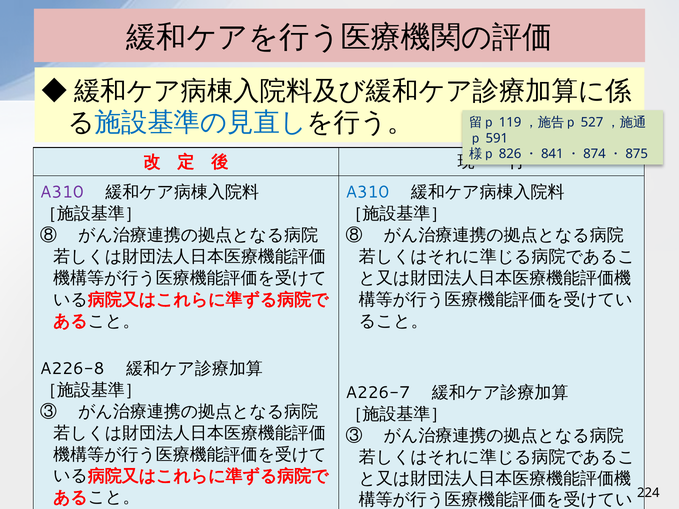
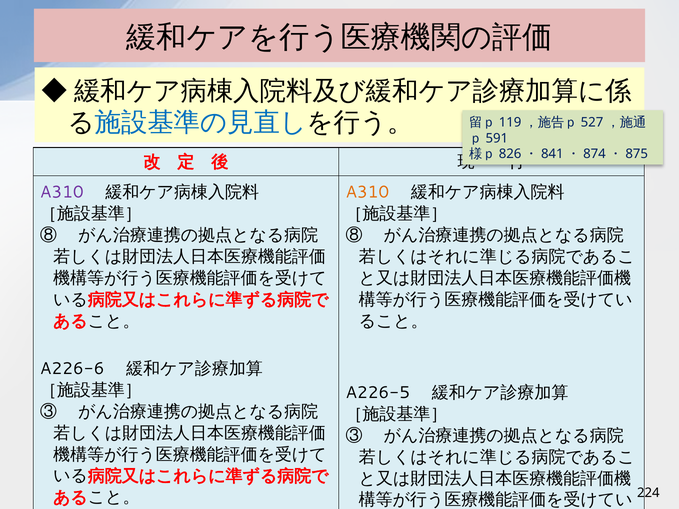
A310 colour: blue -> orange (367, 192)
A226-8: A226-8 -> A226-6 (72, 369)
A226-7: A226-7 -> A226-5 (378, 393)
